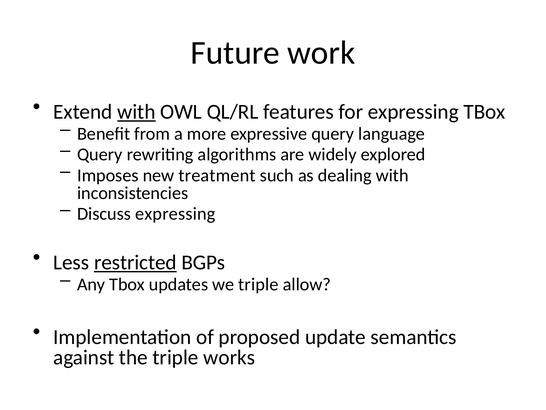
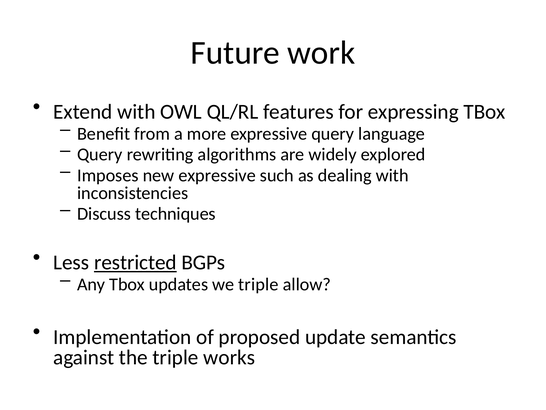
with underline: present -> none (136, 112)
new treatment: treatment -> expressive (217, 175)
Discuss expressing: expressing -> techniques (175, 214)
